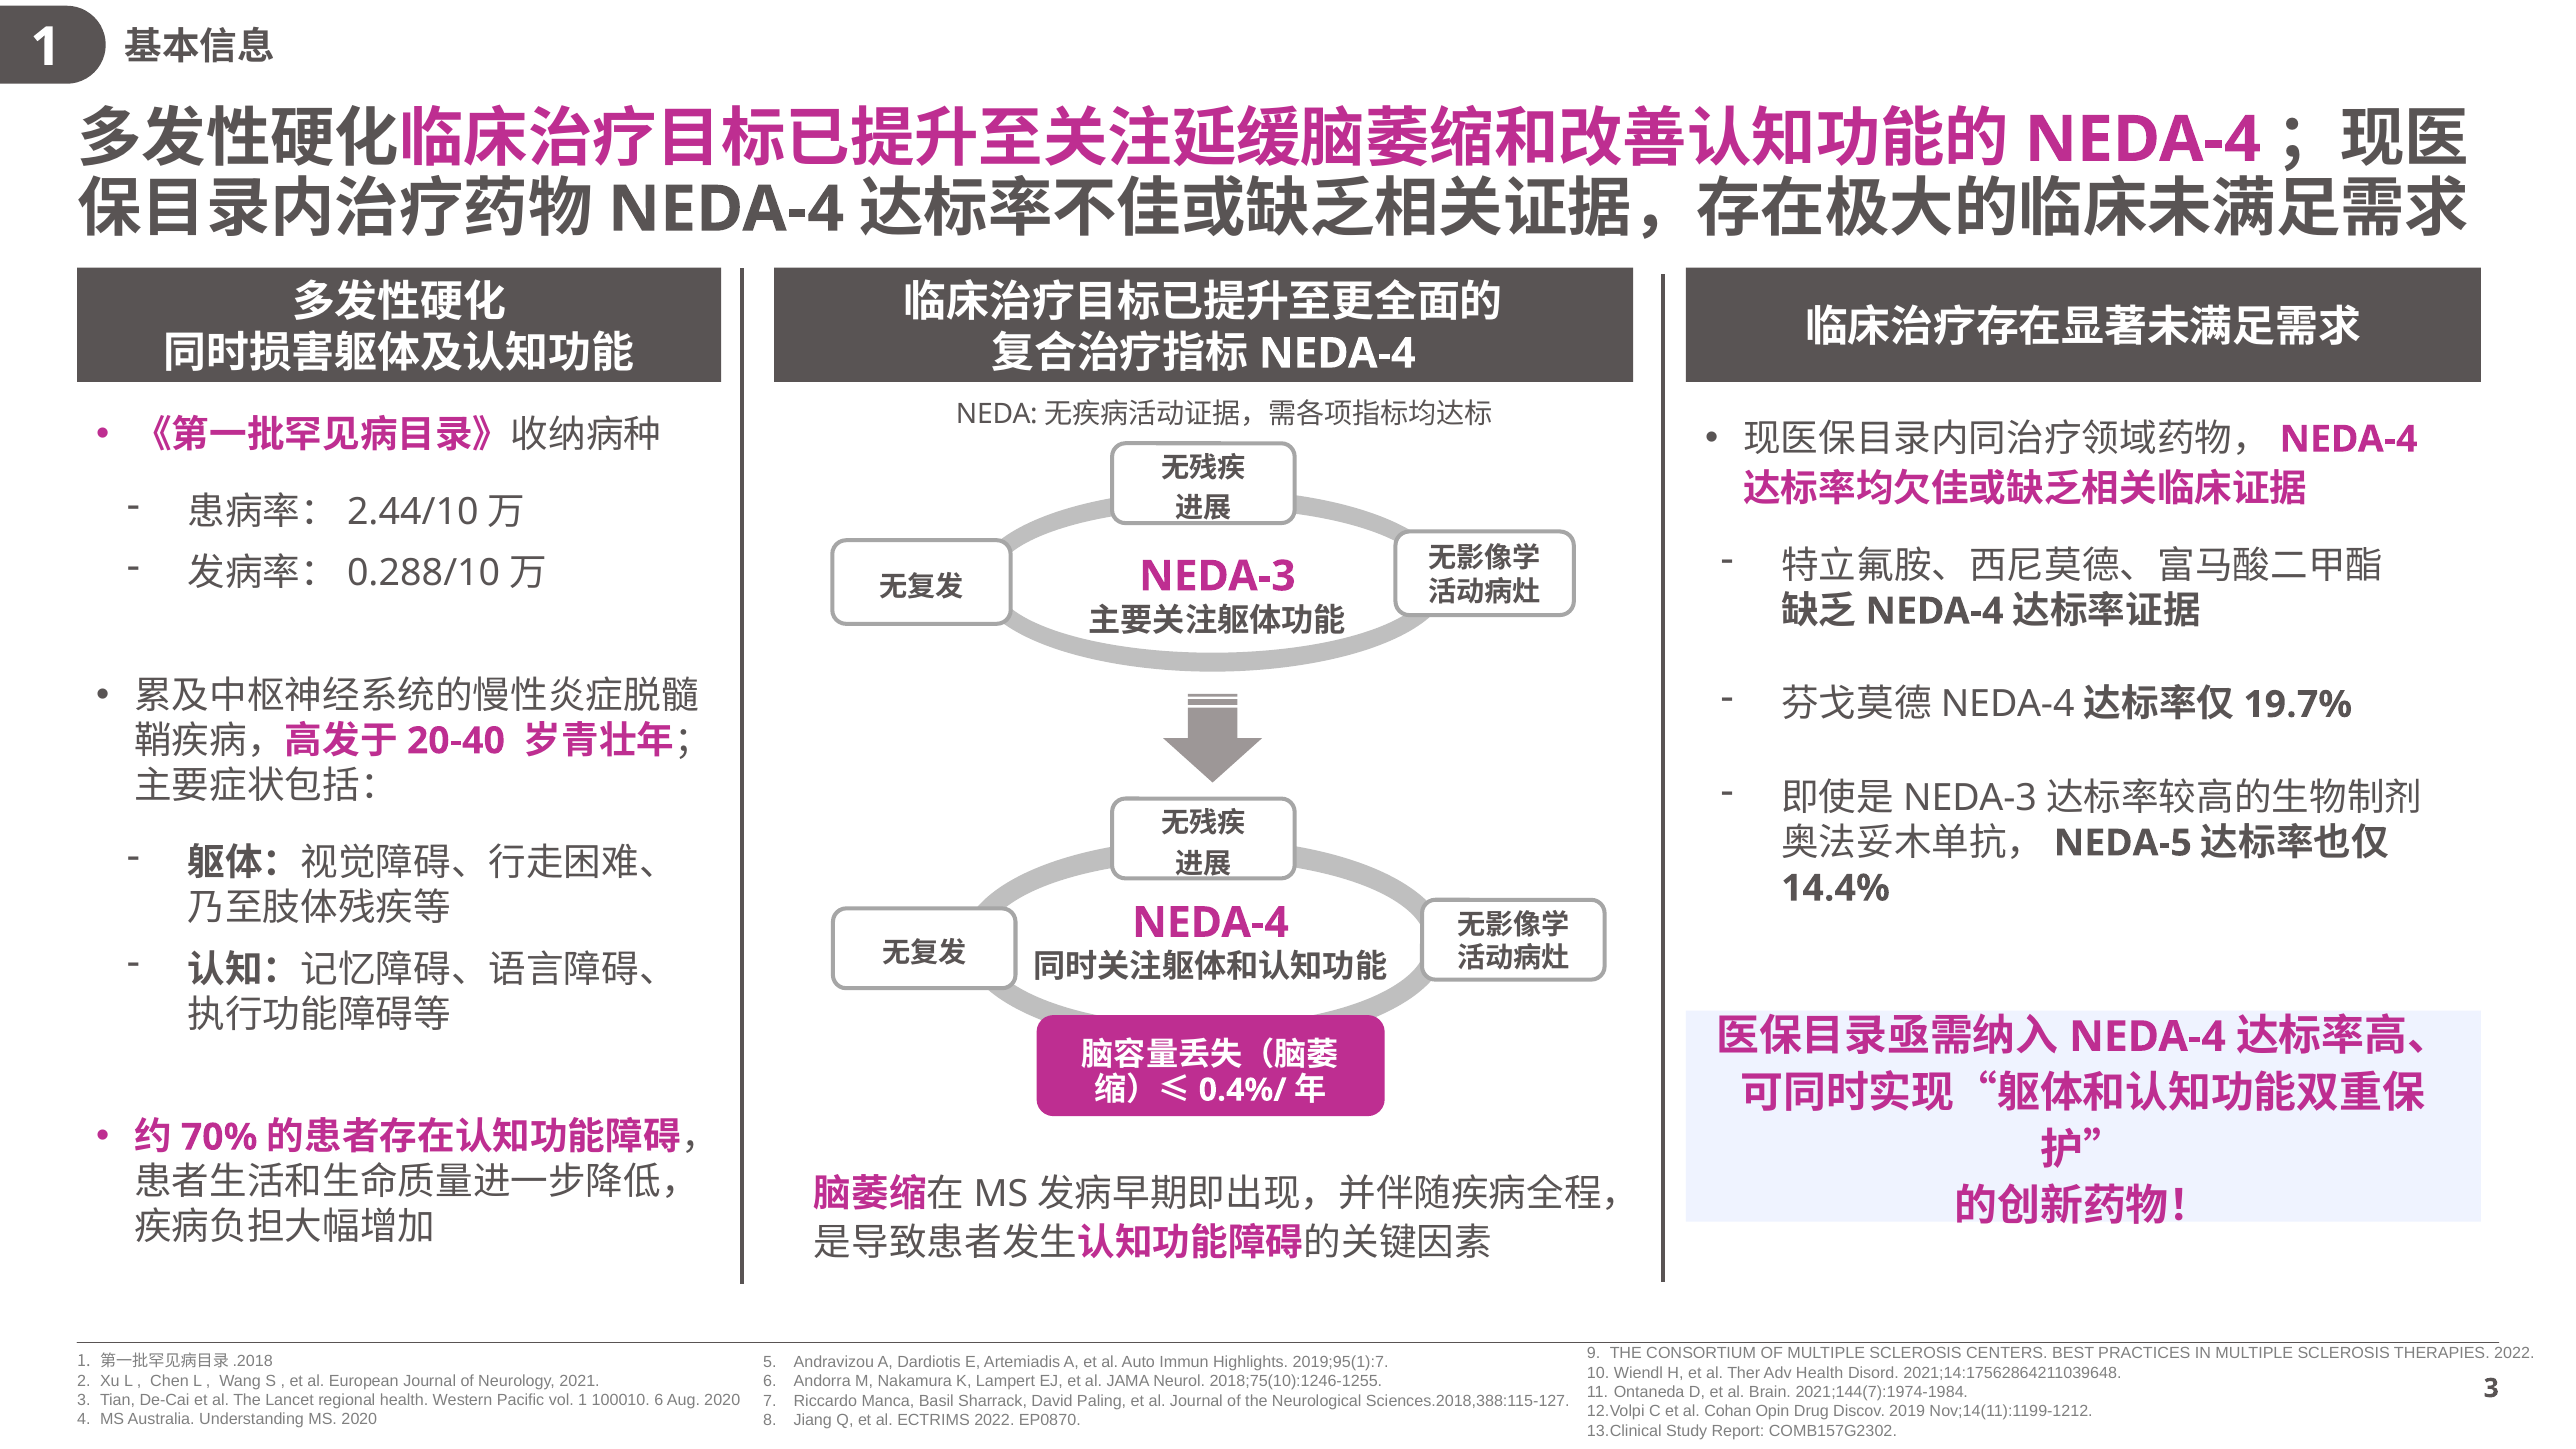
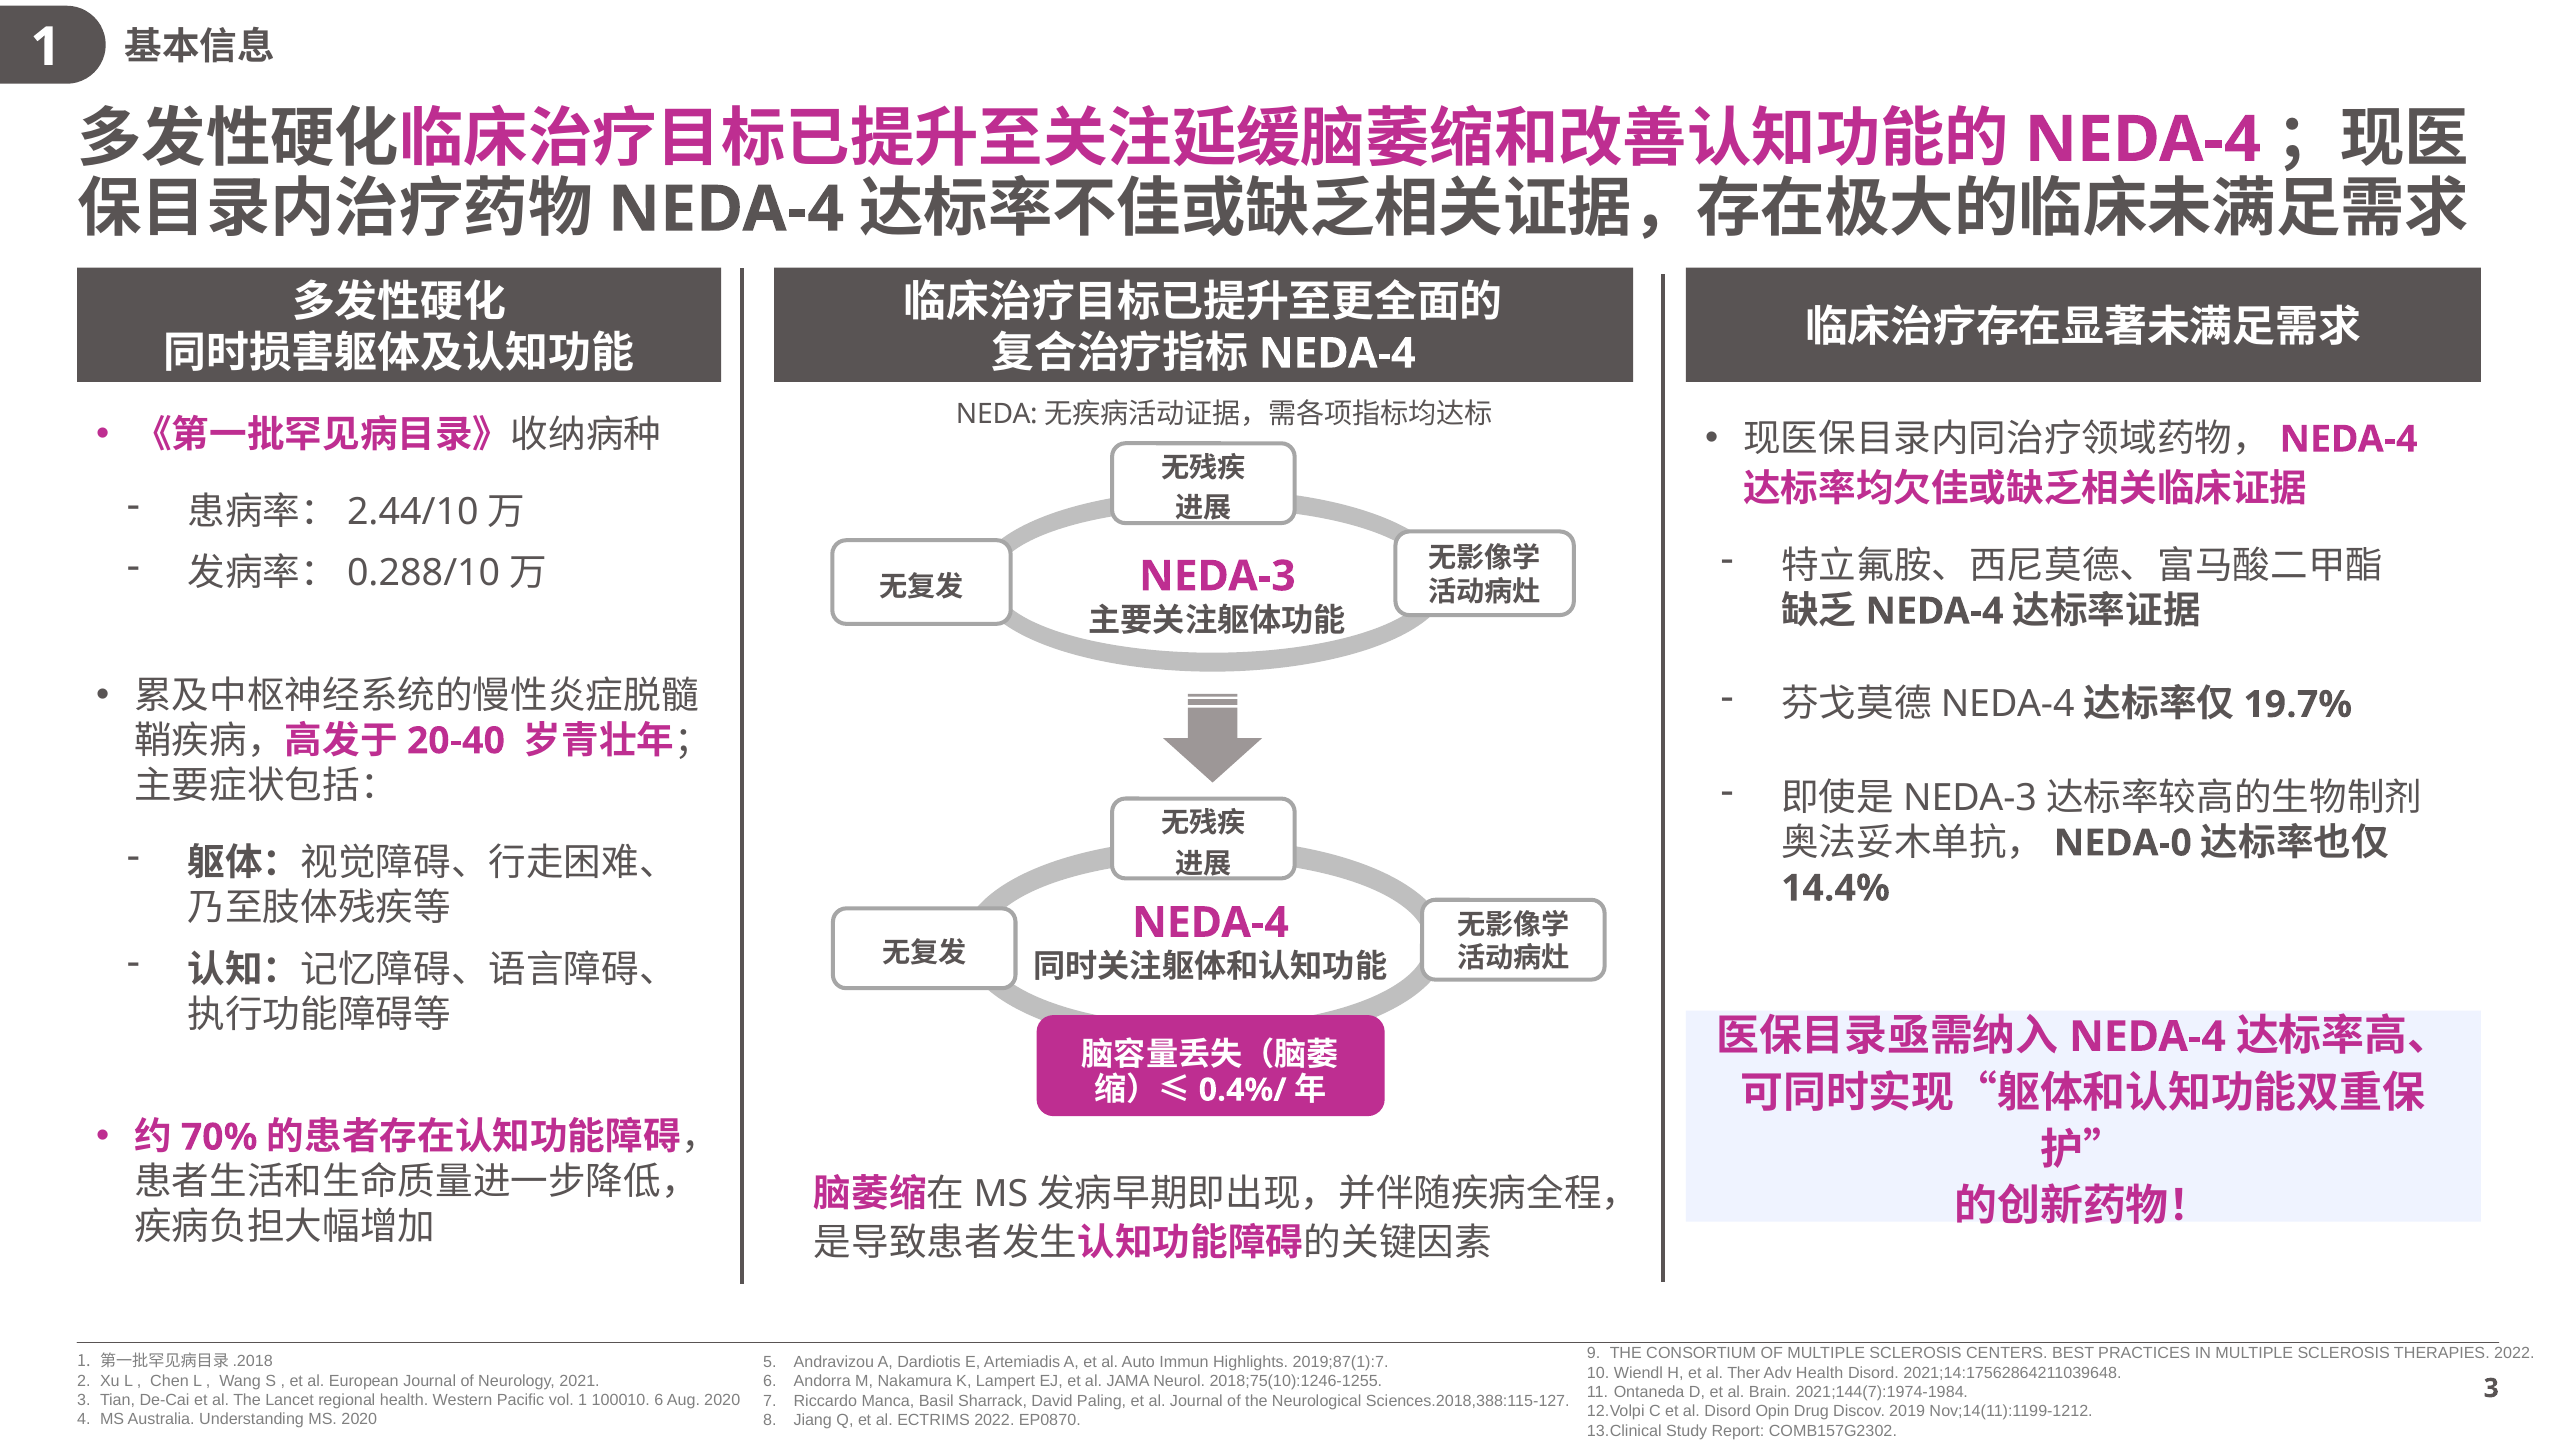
NEDA-5: NEDA-5 -> NEDA-0 (2123, 843)
2019;95(1):7: 2019;95(1):7 -> 2019;87(1):7 (1341, 1362)
al Cohan: Cohan -> Disord (1728, 1411)
